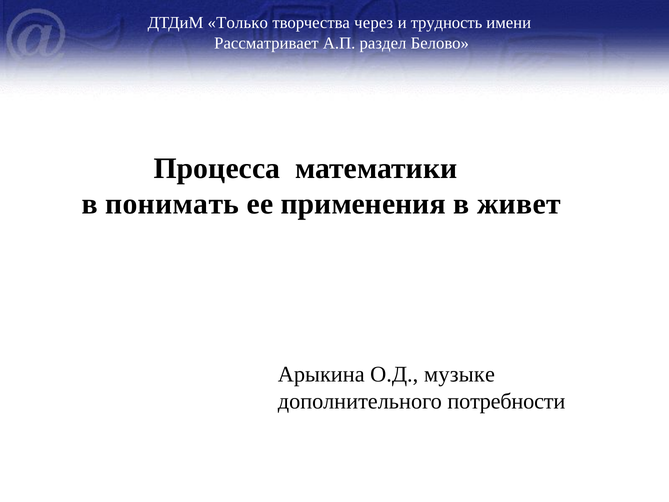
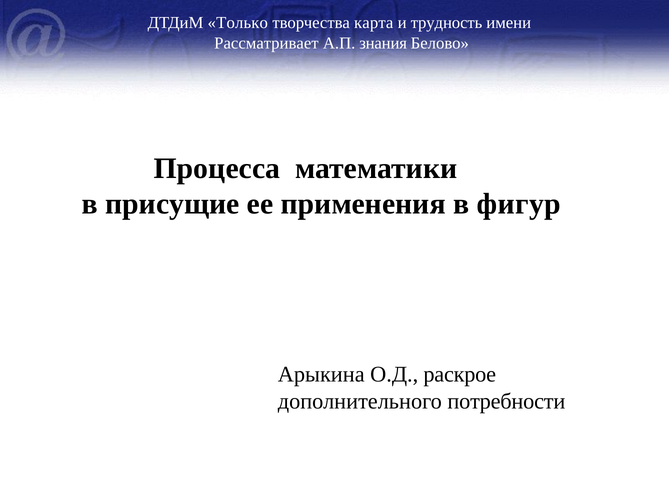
через: через -> карта (374, 23)
раздел: раздел -> знания (383, 43)
понимать: понимать -> присущие (172, 204)
живет: живет -> фигур (519, 204)
музыке: музыке -> раскрое (460, 374)
